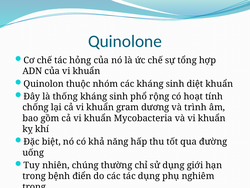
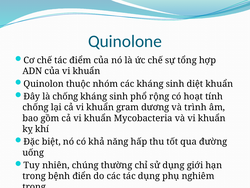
hỏng: hỏng -> điểm (80, 60)
là thống: thống -> chống (65, 96)
